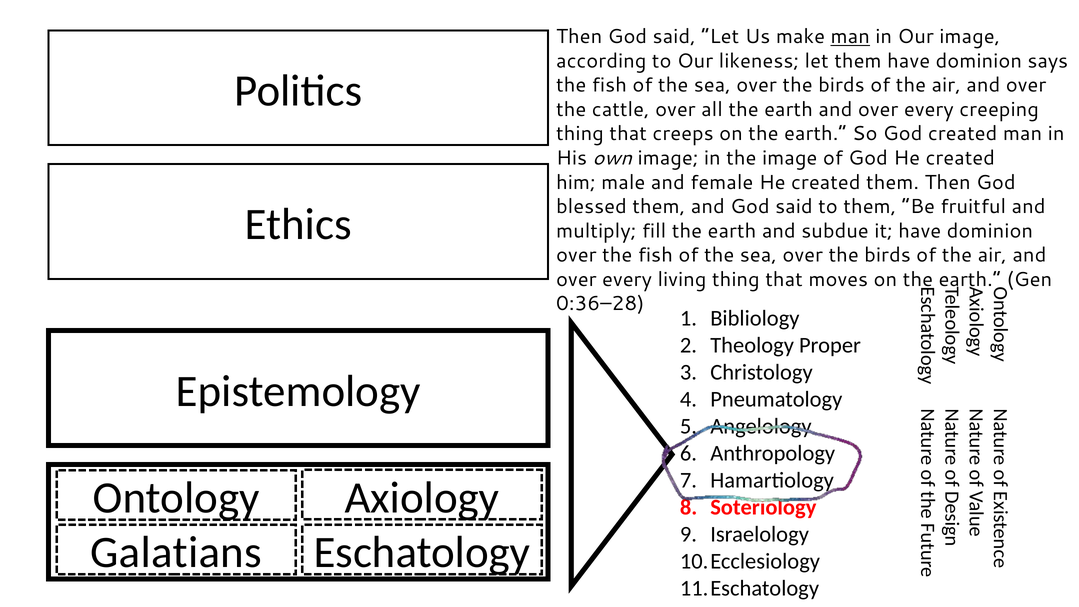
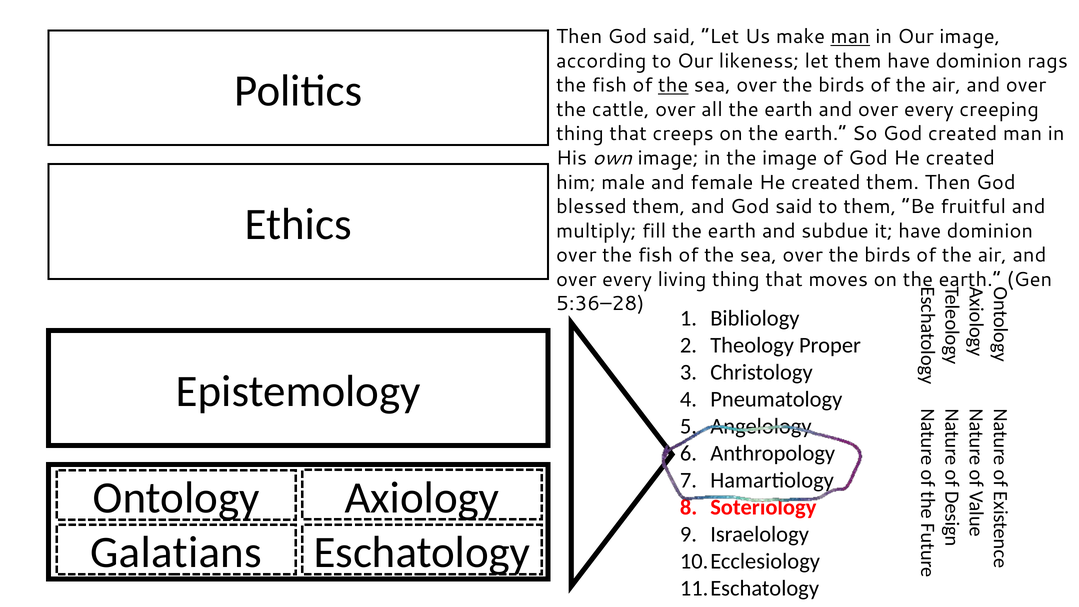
says: says -> rags (1048, 61)
the underline: none -> present (673, 85)
0:36–28: 0:36–28 -> 5:36–28 (600, 304)
